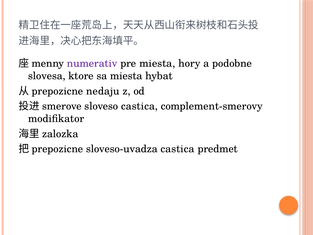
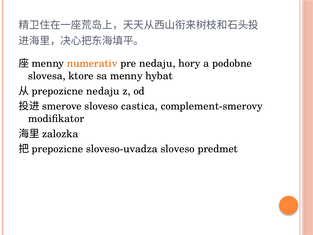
numerativ colour: purple -> orange (92, 63)
pre miesta: miesta -> nedaju (157, 63)
sa miesta: miesta -> menny (126, 76)
sloveso-uvadza castica: castica -> sloveso (178, 149)
